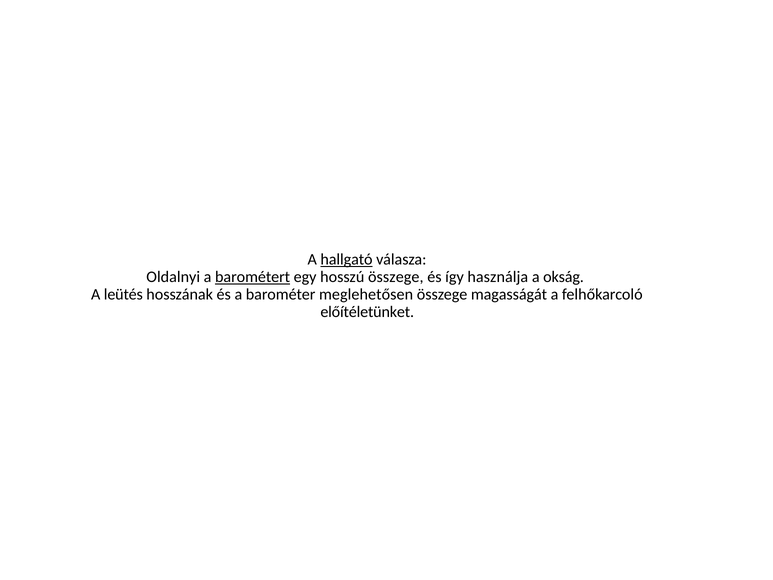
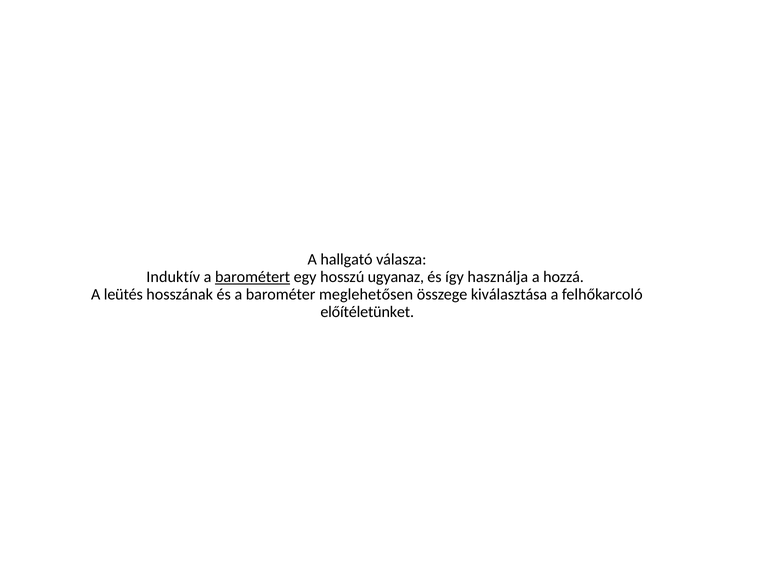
hallgató underline: present -> none (347, 259)
Oldalnyi: Oldalnyi -> Induktív (173, 277)
hosszú összege: összege -> ugyanaz (396, 277)
okság: okság -> hozzá (564, 277)
magasságát: magasságát -> kiválasztása (509, 294)
